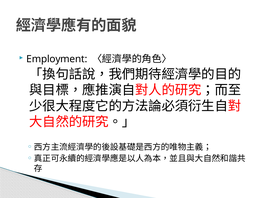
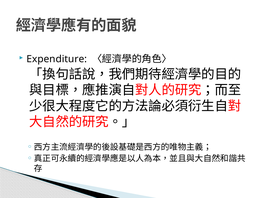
Employment: Employment -> Expenditure (57, 59)
